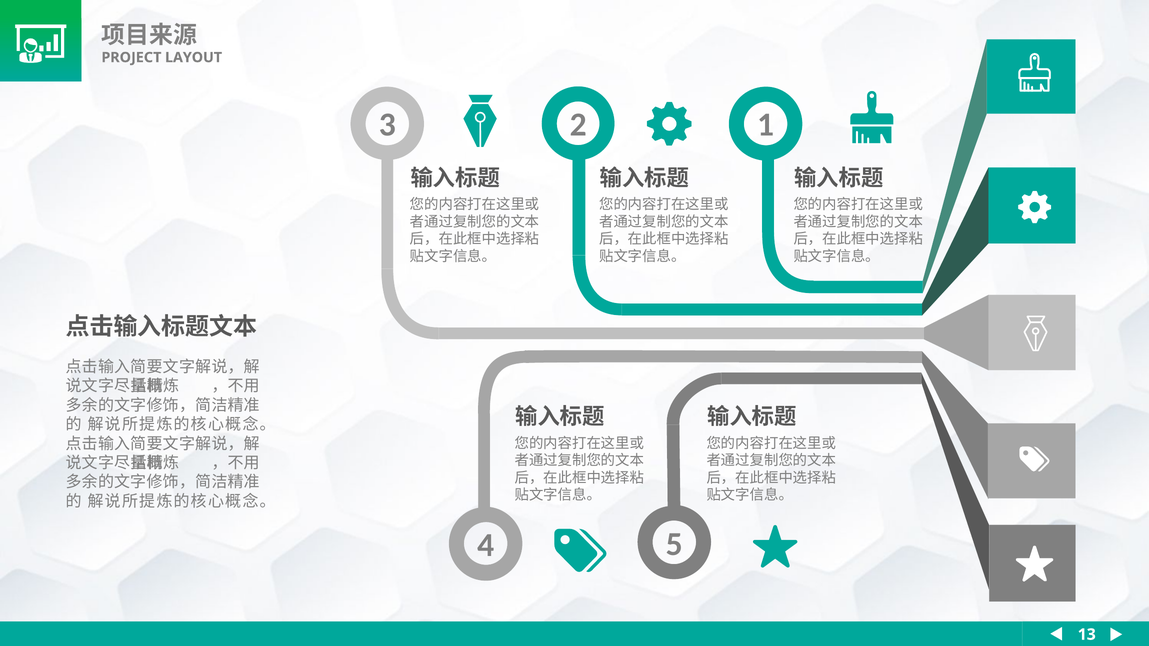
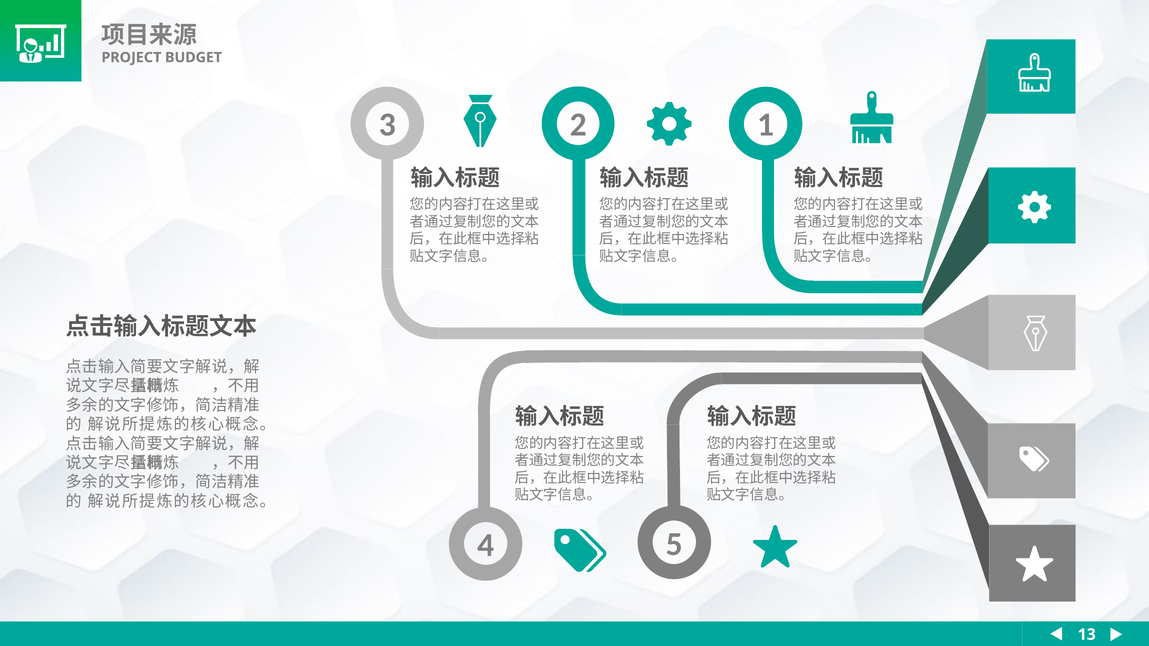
LAYOUT: LAYOUT -> BUDGET (194, 57)
